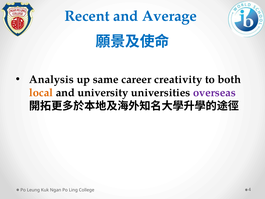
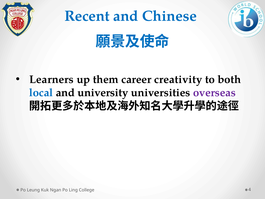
Average: Average -> Chinese (169, 16)
Analysis: Analysis -> Learners (51, 79)
same: same -> them (106, 79)
local colour: orange -> blue (41, 93)
